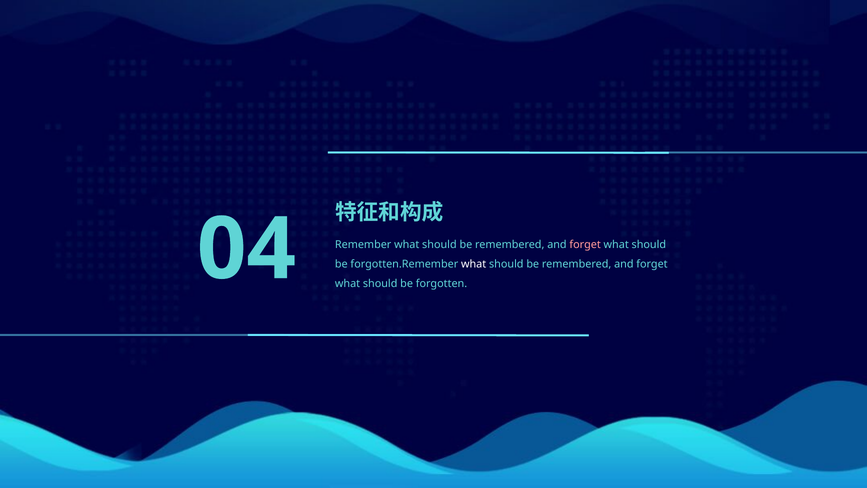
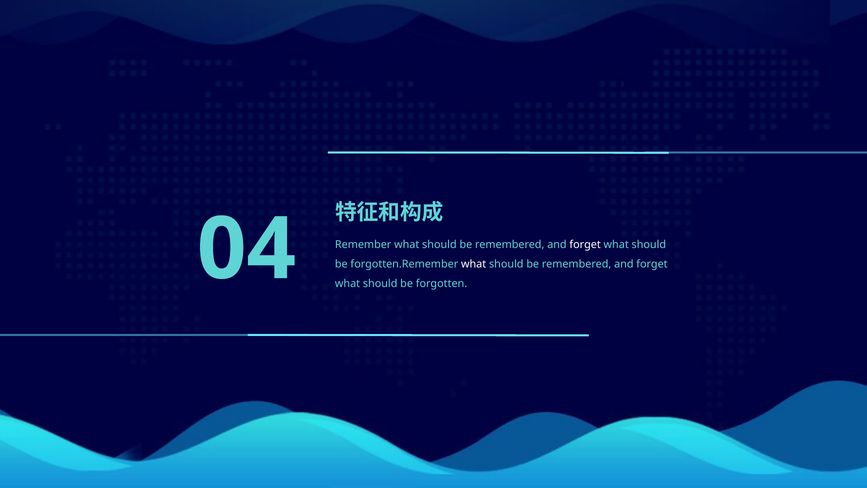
forget colour: pink -> white (585, 244)
